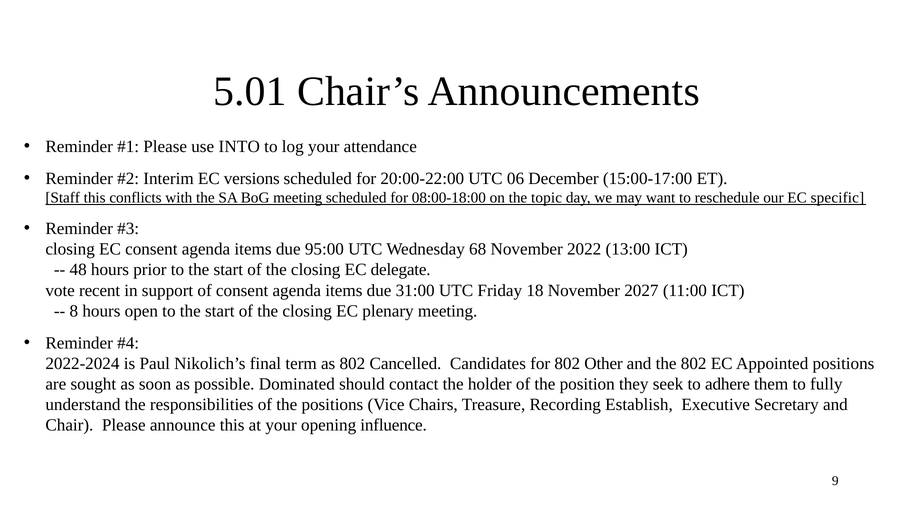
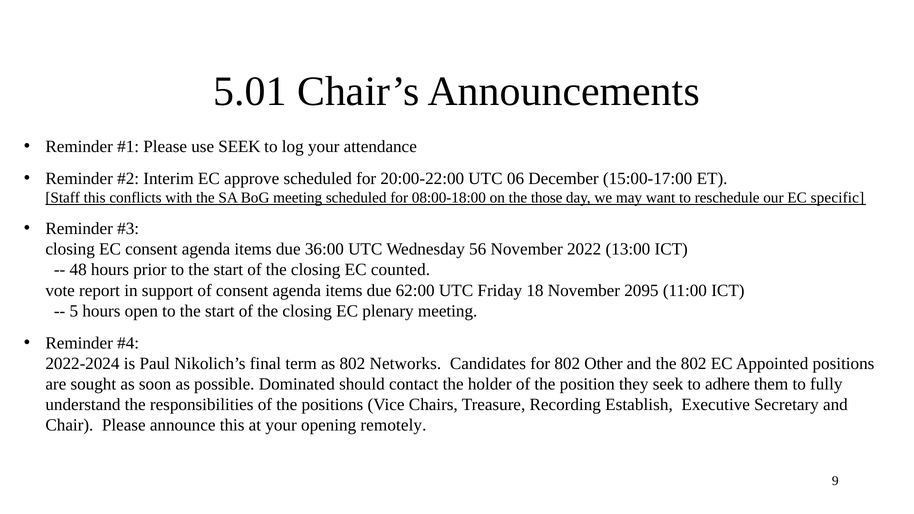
use INTO: INTO -> SEEK (239, 147)
versions: versions -> approve (252, 178)
topic: topic -> those (547, 198)
95:00: 95:00 -> 36:00 (324, 249)
68: 68 -> 56 (478, 249)
delegate: delegate -> counted (401, 270)
recent: recent -> report (100, 290)
31:00: 31:00 -> 62:00 (415, 290)
2027: 2027 -> 2095 (641, 290)
8: 8 -> 5 (74, 311)
Cancelled: Cancelled -> Networks (405, 364)
influence: influence -> remotely (393, 425)
